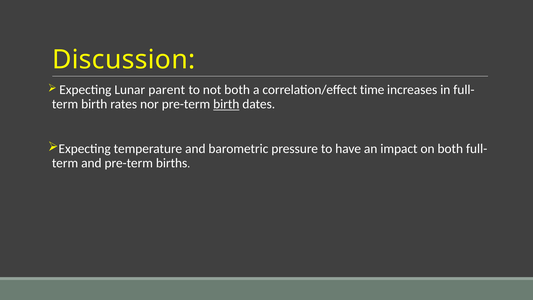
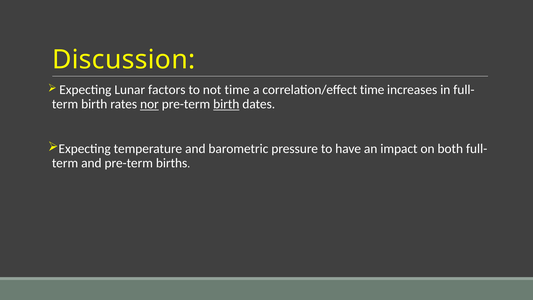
parent: parent -> factors (167, 90)
not both: both -> time (237, 90)
nor underline: none -> present (149, 104)
